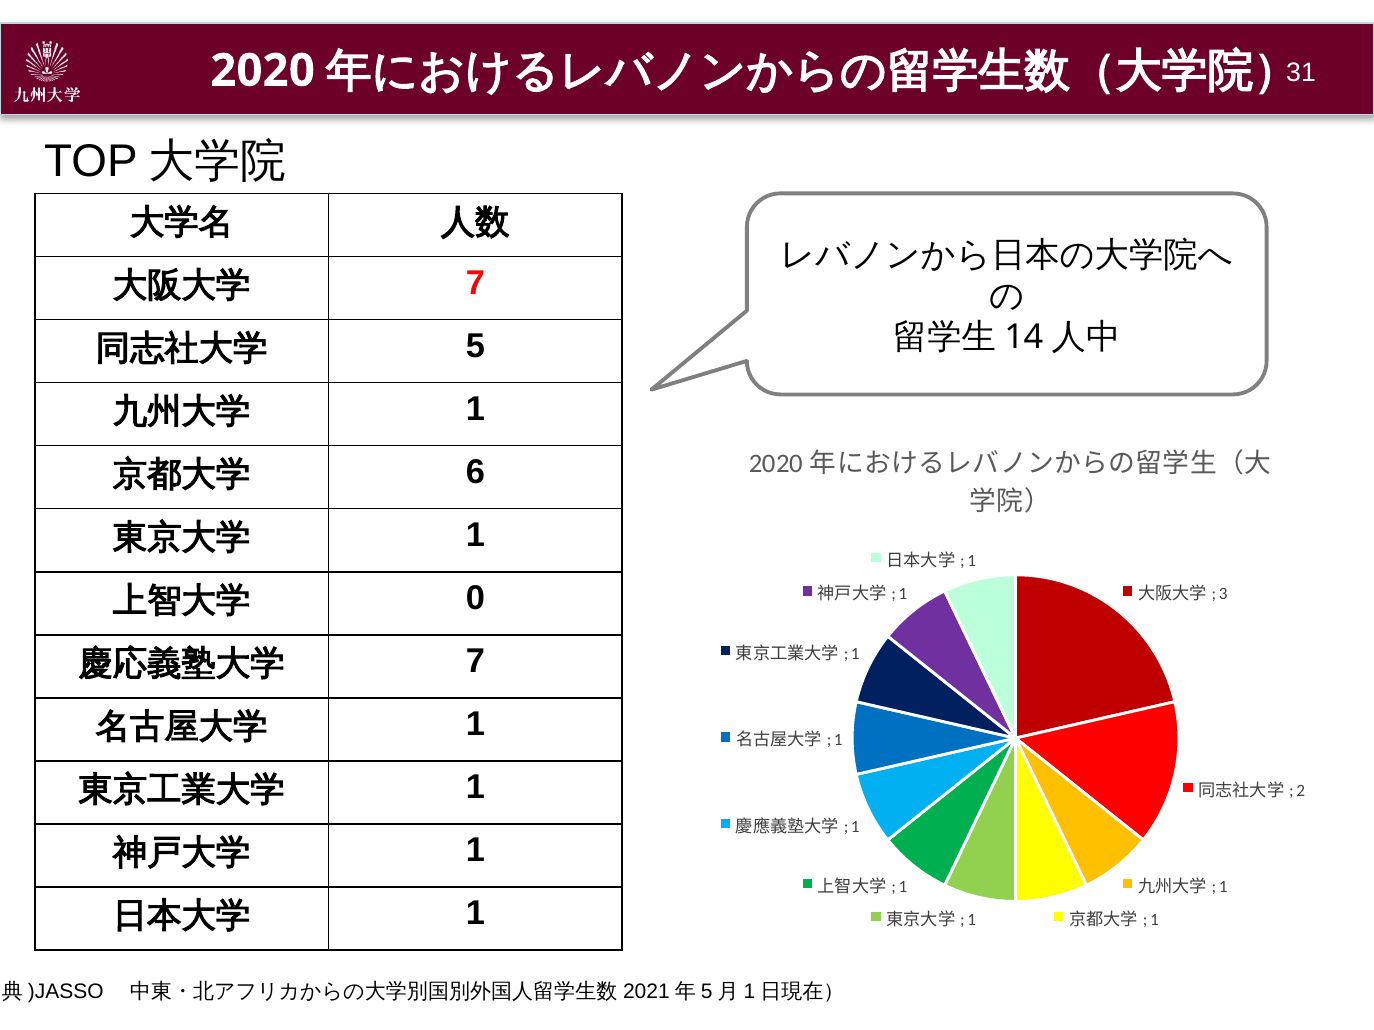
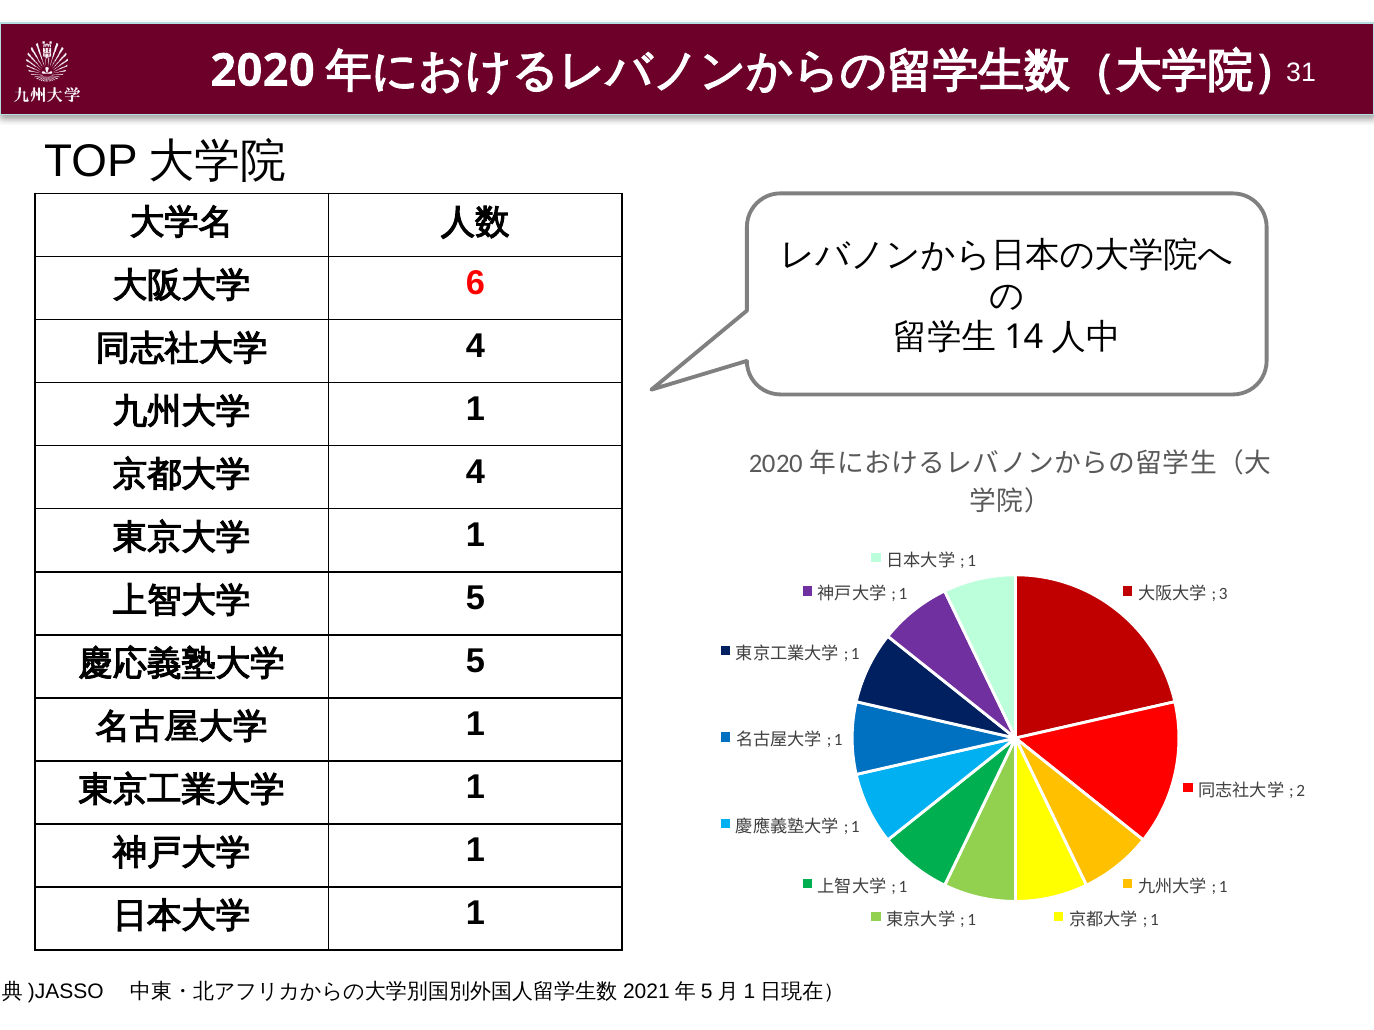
7: 7 -> 6 (475, 283)
5: 5 -> 4 (475, 346)
6: 6 -> 4 (475, 473)
0: 0 -> 5 (475, 599)
7: 7 -> 5 (475, 662)
